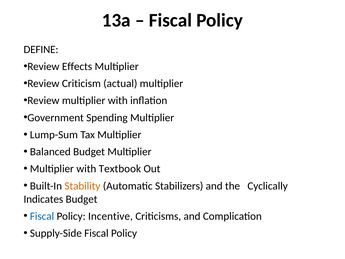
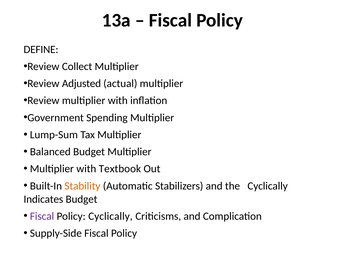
Effects: Effects -> Collect (77, 66)
Criticism: Criticism -> Adjusted (81, 83)
Fiscal colour: blue -> purple (42, 216)
Policy Incentive: Incentive -> Cyclically (110, 216)
